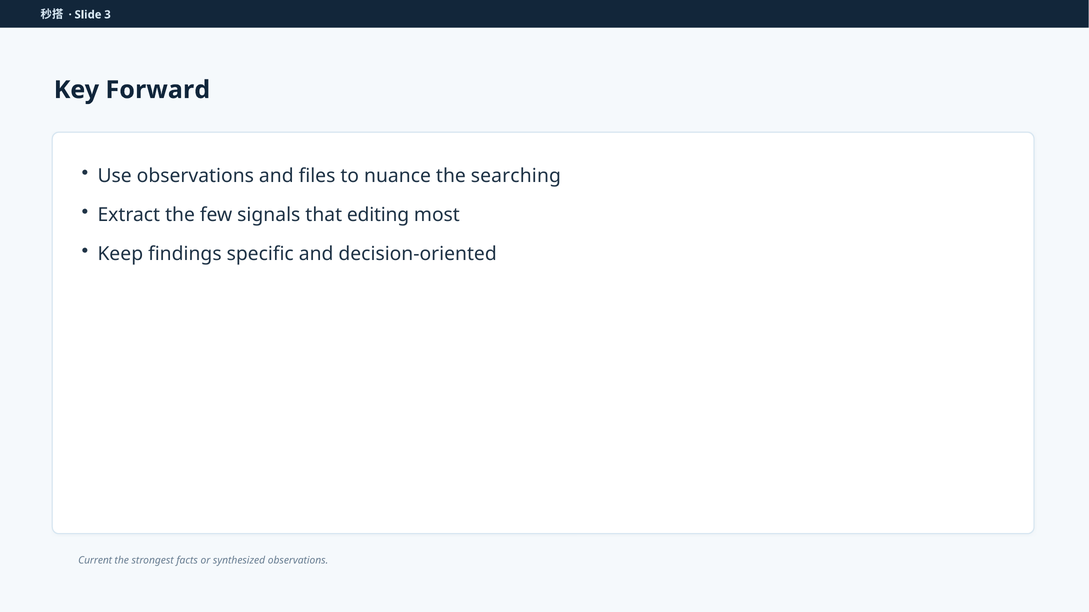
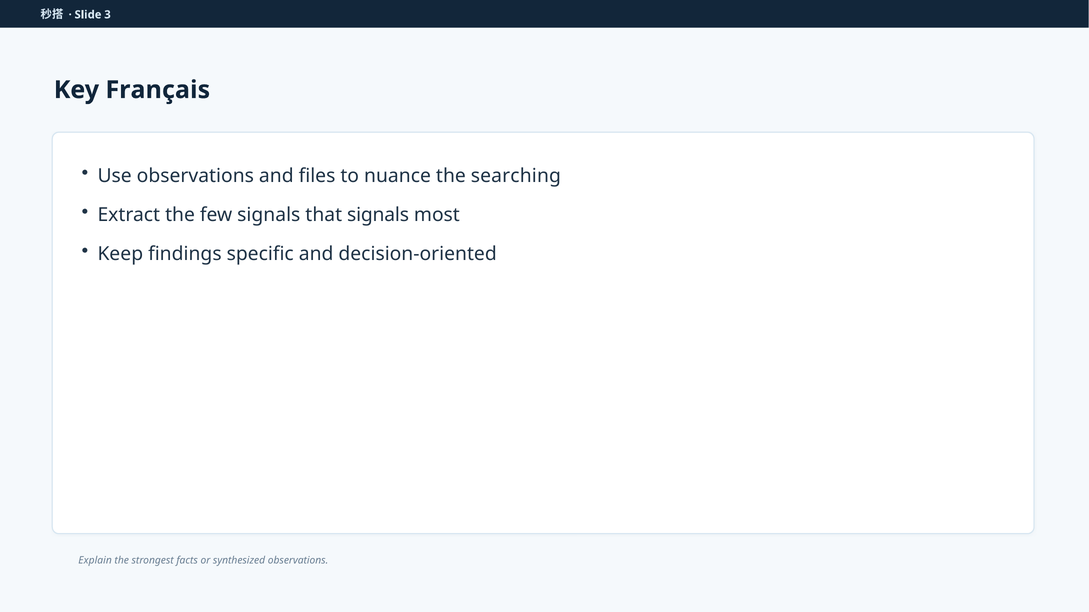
Forward: Forward -> Français (158, 90)
that editing: editing -> signals (378, 215)
Current: Current -> Explain (95, 561)
